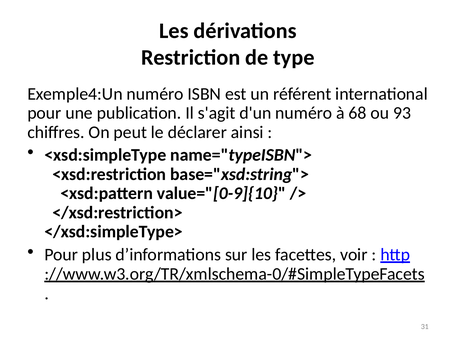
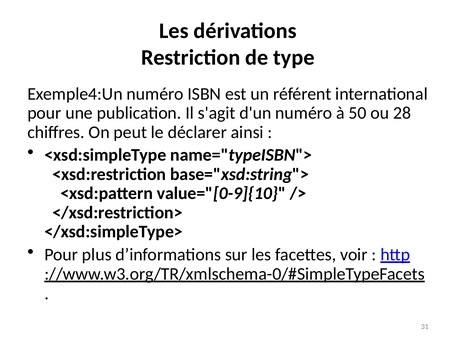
68: 68 -> 50 (358, 113)
93: 93 -> 28 (402, 113)
